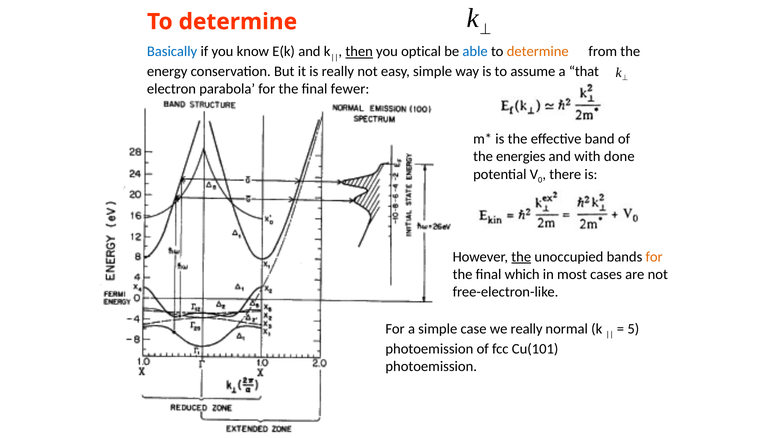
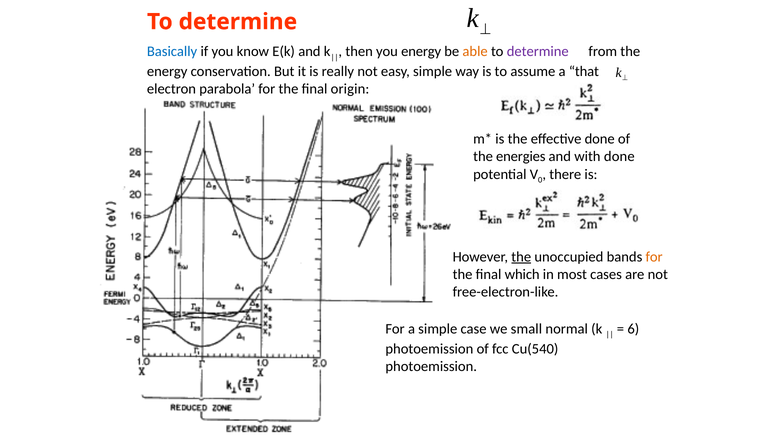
then underline: present -> none (359, 52)
you optical: optical -> energy (421, 52)
able colour: blue -> orange (475, 52)
determine colour: orange -> purple (538, 52)
fewer: fewer -> origin (350, 89)
effective band: band -> done (600, 139)
we really: really -> small (526, 329)
5: 5 -> 6 (633, 329)
Cu(101: Cu(101 -> Cu(540 (535, 349)
